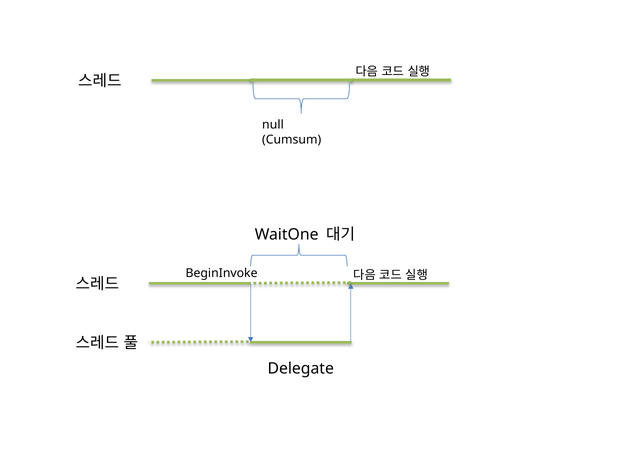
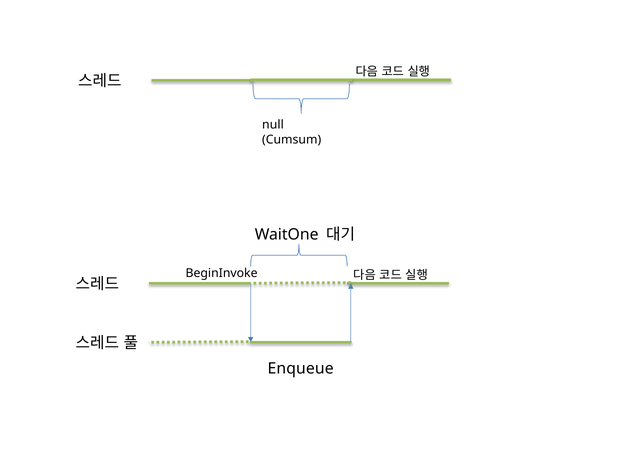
Delegate: Delegate -> Enqueue (301, 369)
